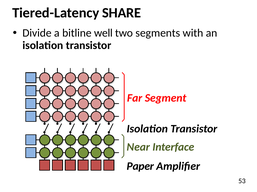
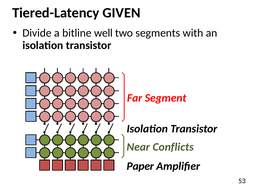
SHARE: SHARE -> GIVEN (121, 13)
Interface: Interface -> Conflicts (173, 147)
